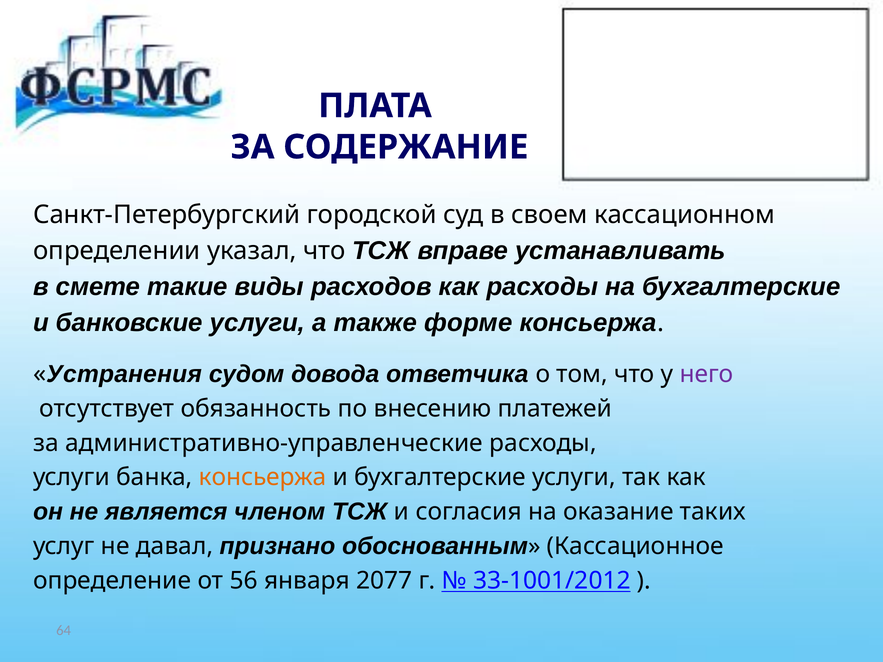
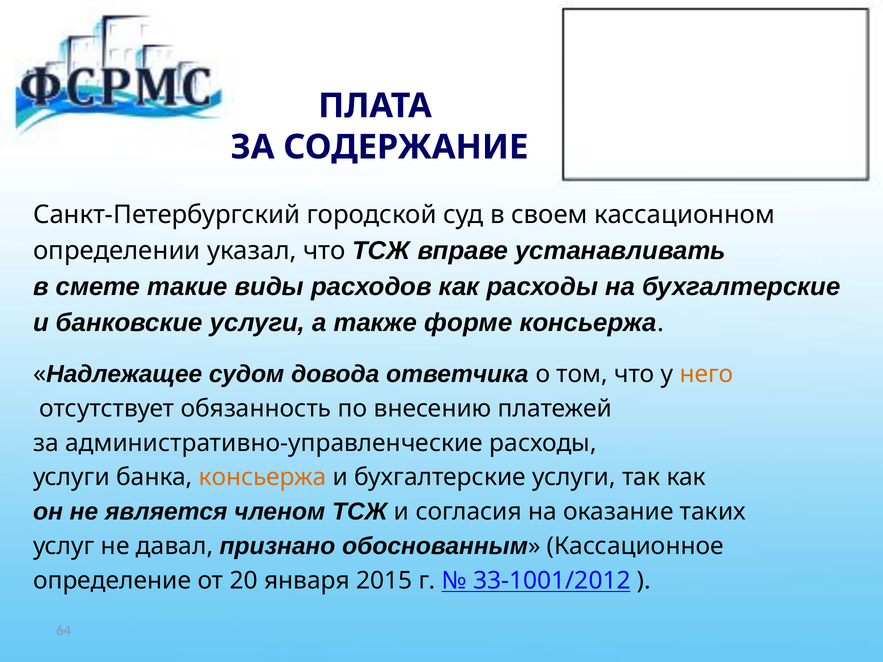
Устранения: Устранения -> Надлежащее (124, 374)
него colour: purple -> orange (707, 374)
56: 56 -> 20 (244, 581)
2077: 2077 -> 2015 (384, 581)
